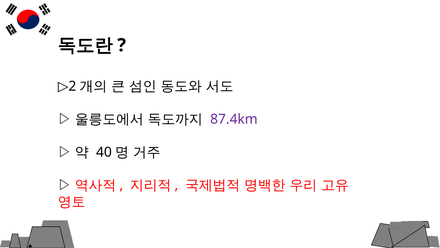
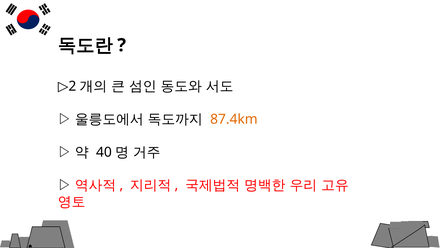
87.4km colour: purple -> orange (234, 119)
